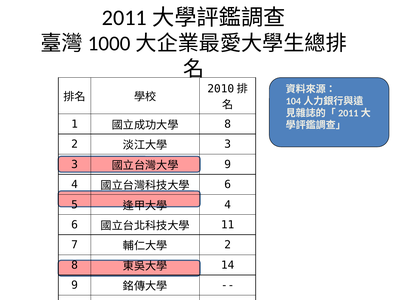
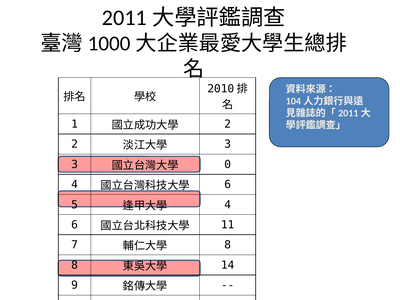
8: 8 -> 2 (228, 124)
9: 9 -> 0 (228, 164)
2: 2 -> 8 (228, 245)
